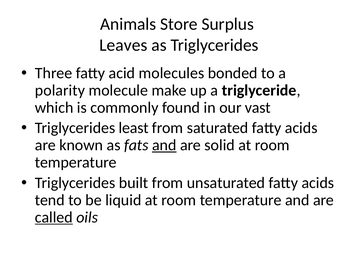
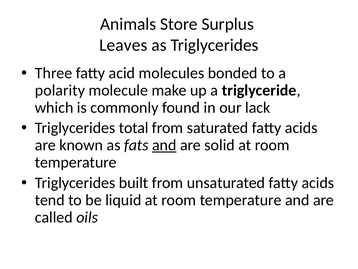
vast: vast -> lack (258, 107)
least: least -> total (134, 128)
called underline: present -> none (54, 217)
